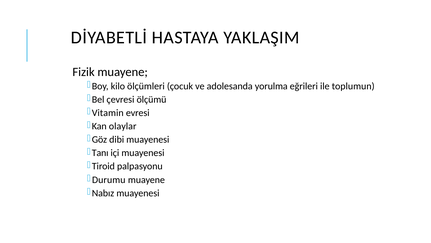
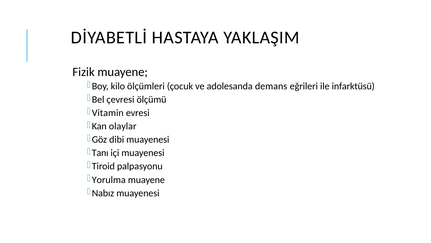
yorulma: yorulma -> demans (271, 86)
toplumun: toplumun -> infarktüsü (353, 86)
Durumu: Durumu -> Yorulma (109, 179)
